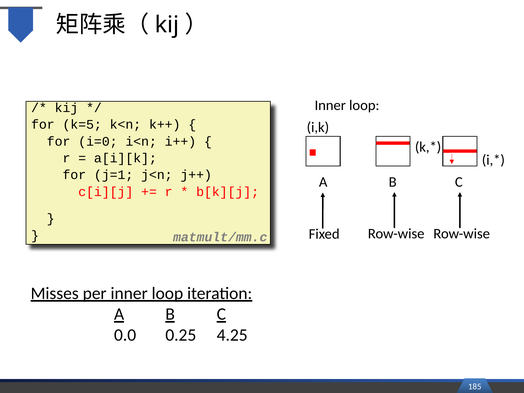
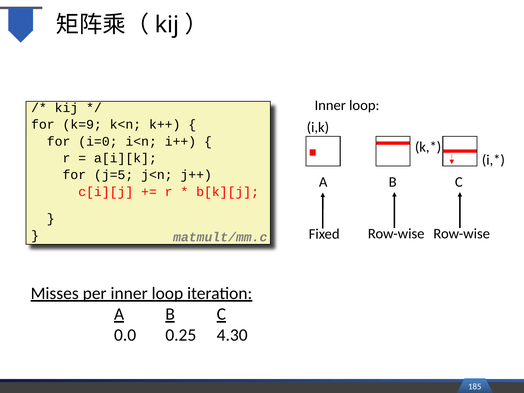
k=5: k=5 -> k=9 (82, 125)
j=1: j=1 -> j=5 (114, 175)
4.25: 4.25 -> 4.30 (232, 335)
